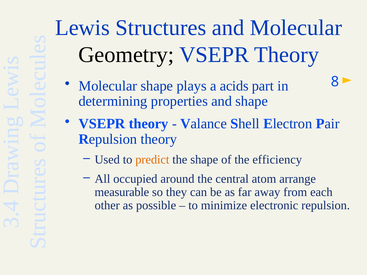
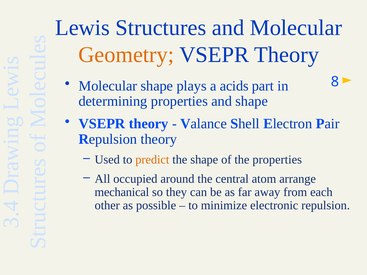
Geometry colour: black -> orange (126, 55)
the efficiency: efficiency -> properties (277, 160)
measurable: measurable -> mechanical (122, 192)
